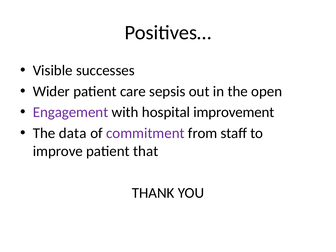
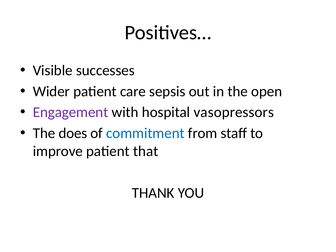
improvement: improvement -> vasopressors (234, 112)
data: data -> does (73, 133)
commitment colour: purple -> blue (145, 133)
